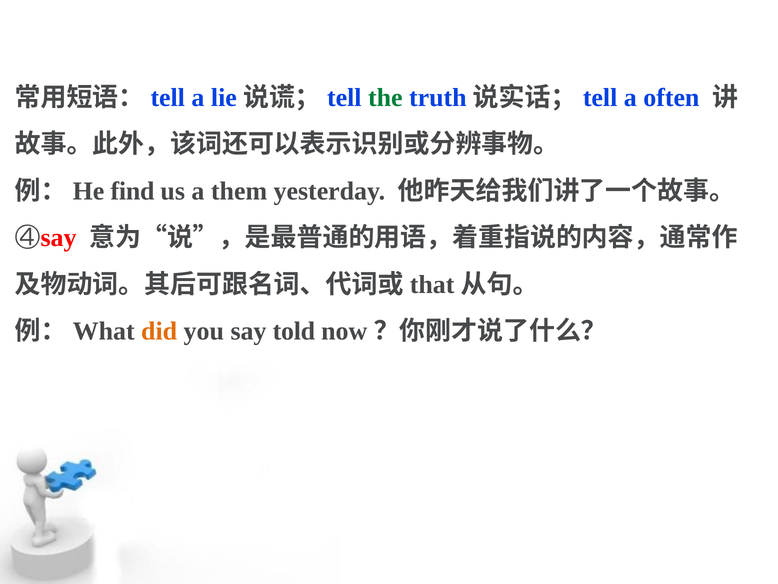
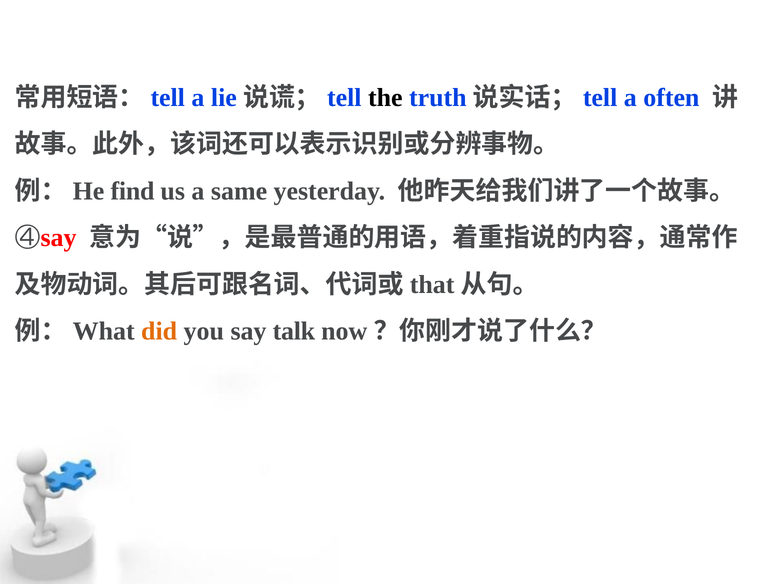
the colour: green -> black (385, 98)
them: them -> same (239, 191)
told: told -> talk (294, 331)
